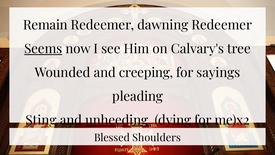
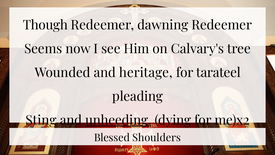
Remain: Remain -> Though (45, 25)
Seems underline: present -> none (43, 49)
creeping: creeping -> heritage (146, 73)
sayings: sayings -> tarateel (218, 73)
